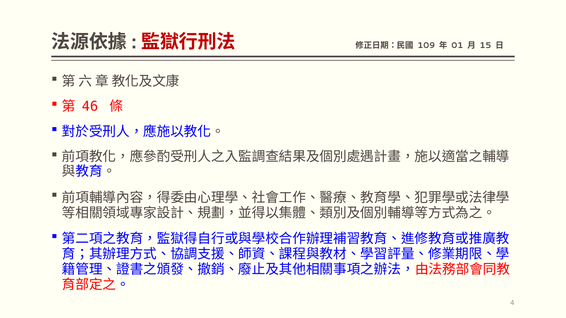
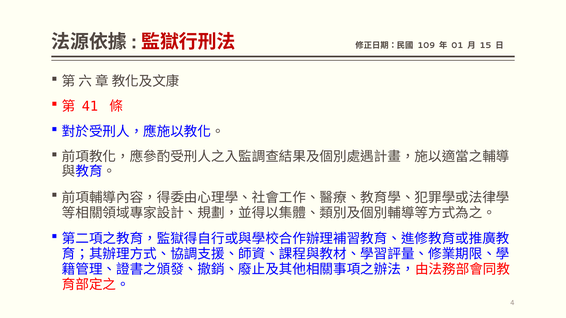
46: 46 -> 41 (90, 107)
